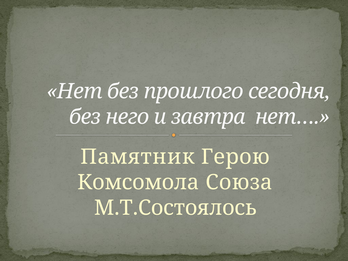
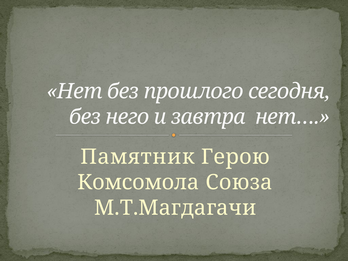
М.Т.Состоялось: М.Т.Состоялось -> М.Т.Магдагачи (175, 208)
